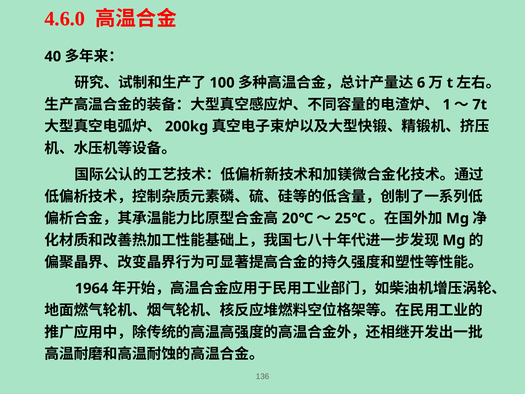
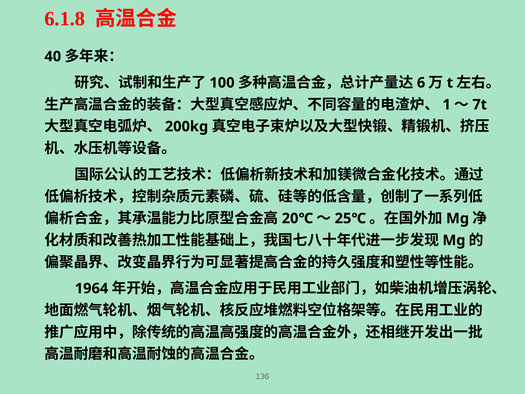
4.6.0: 4.6.0 -> 6.1.8 (65, 19)
